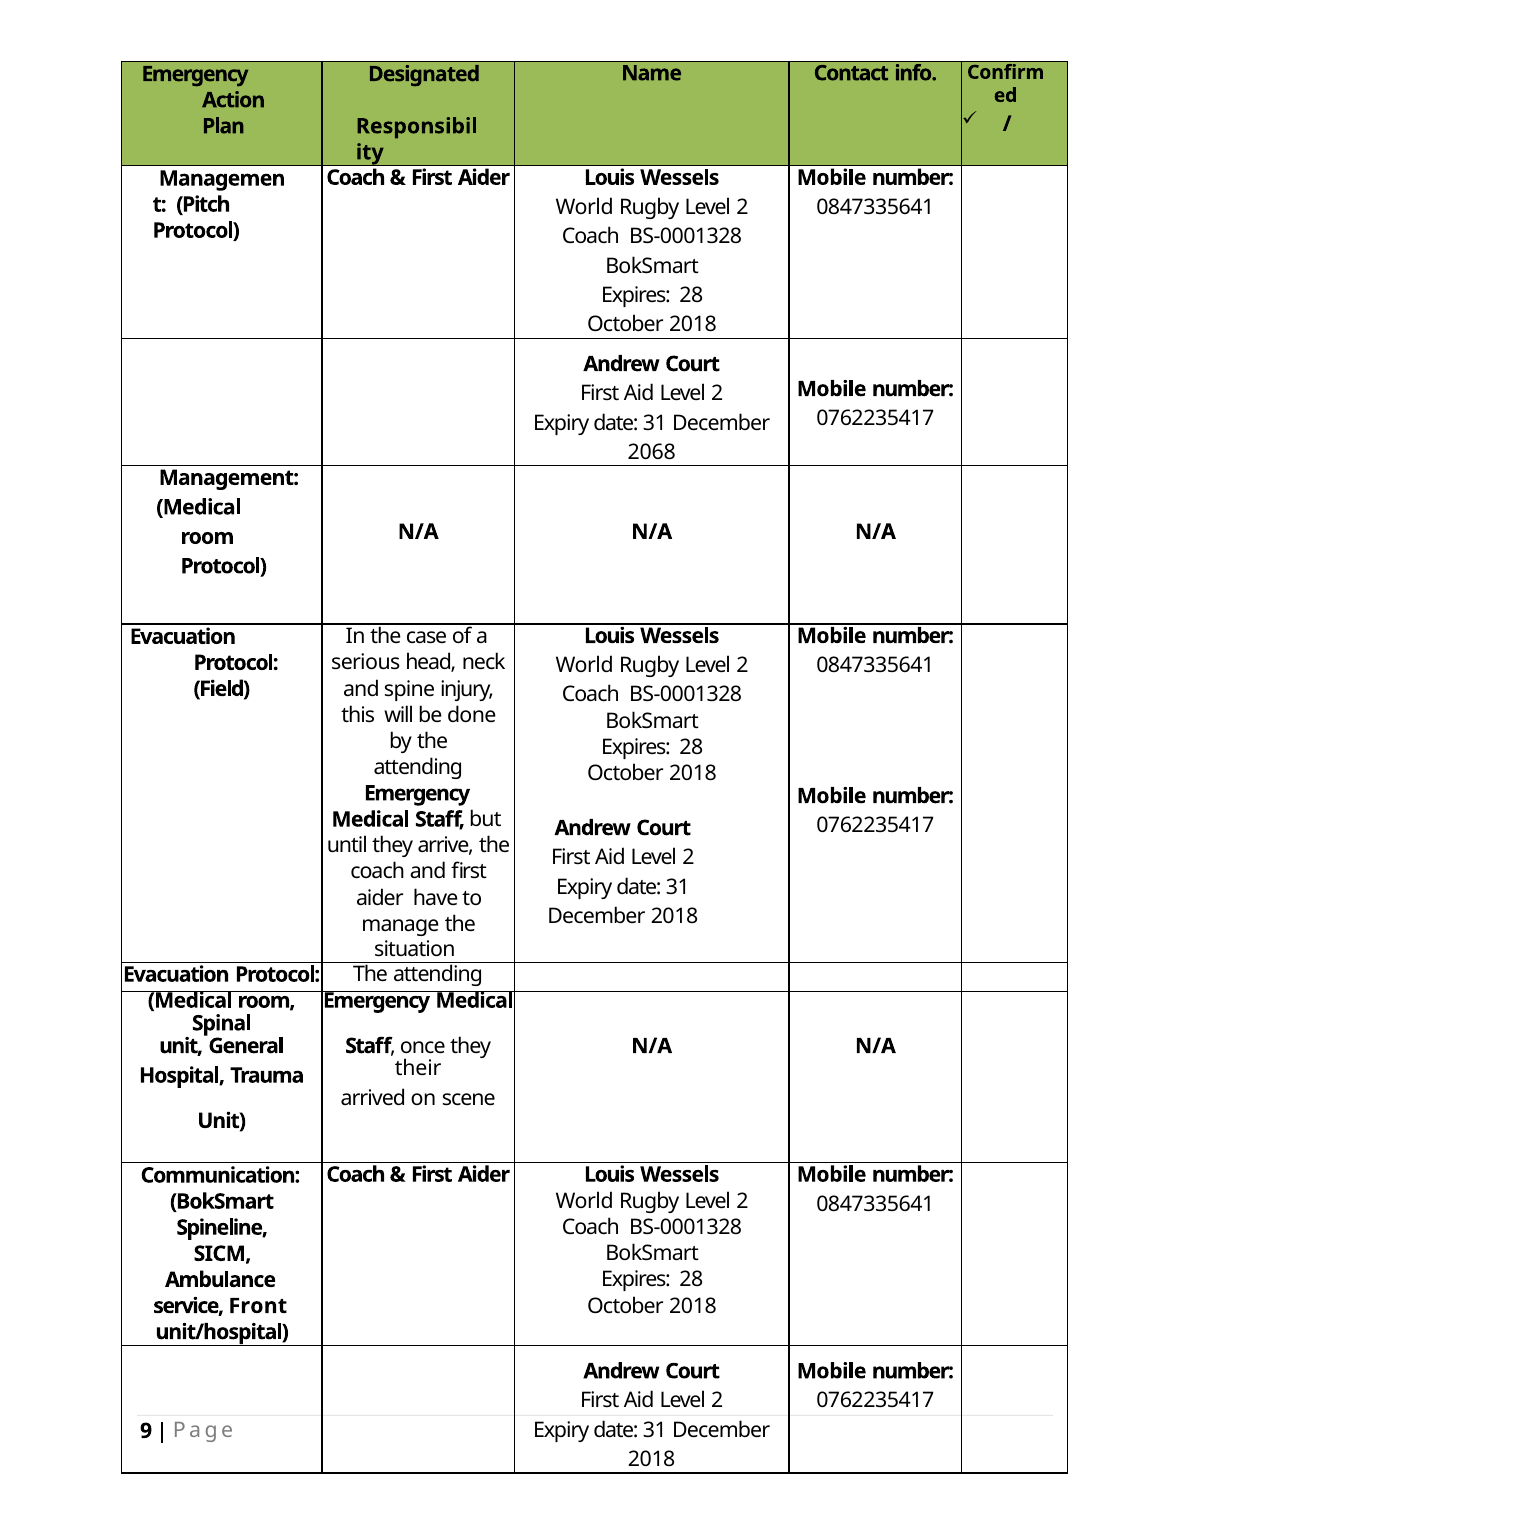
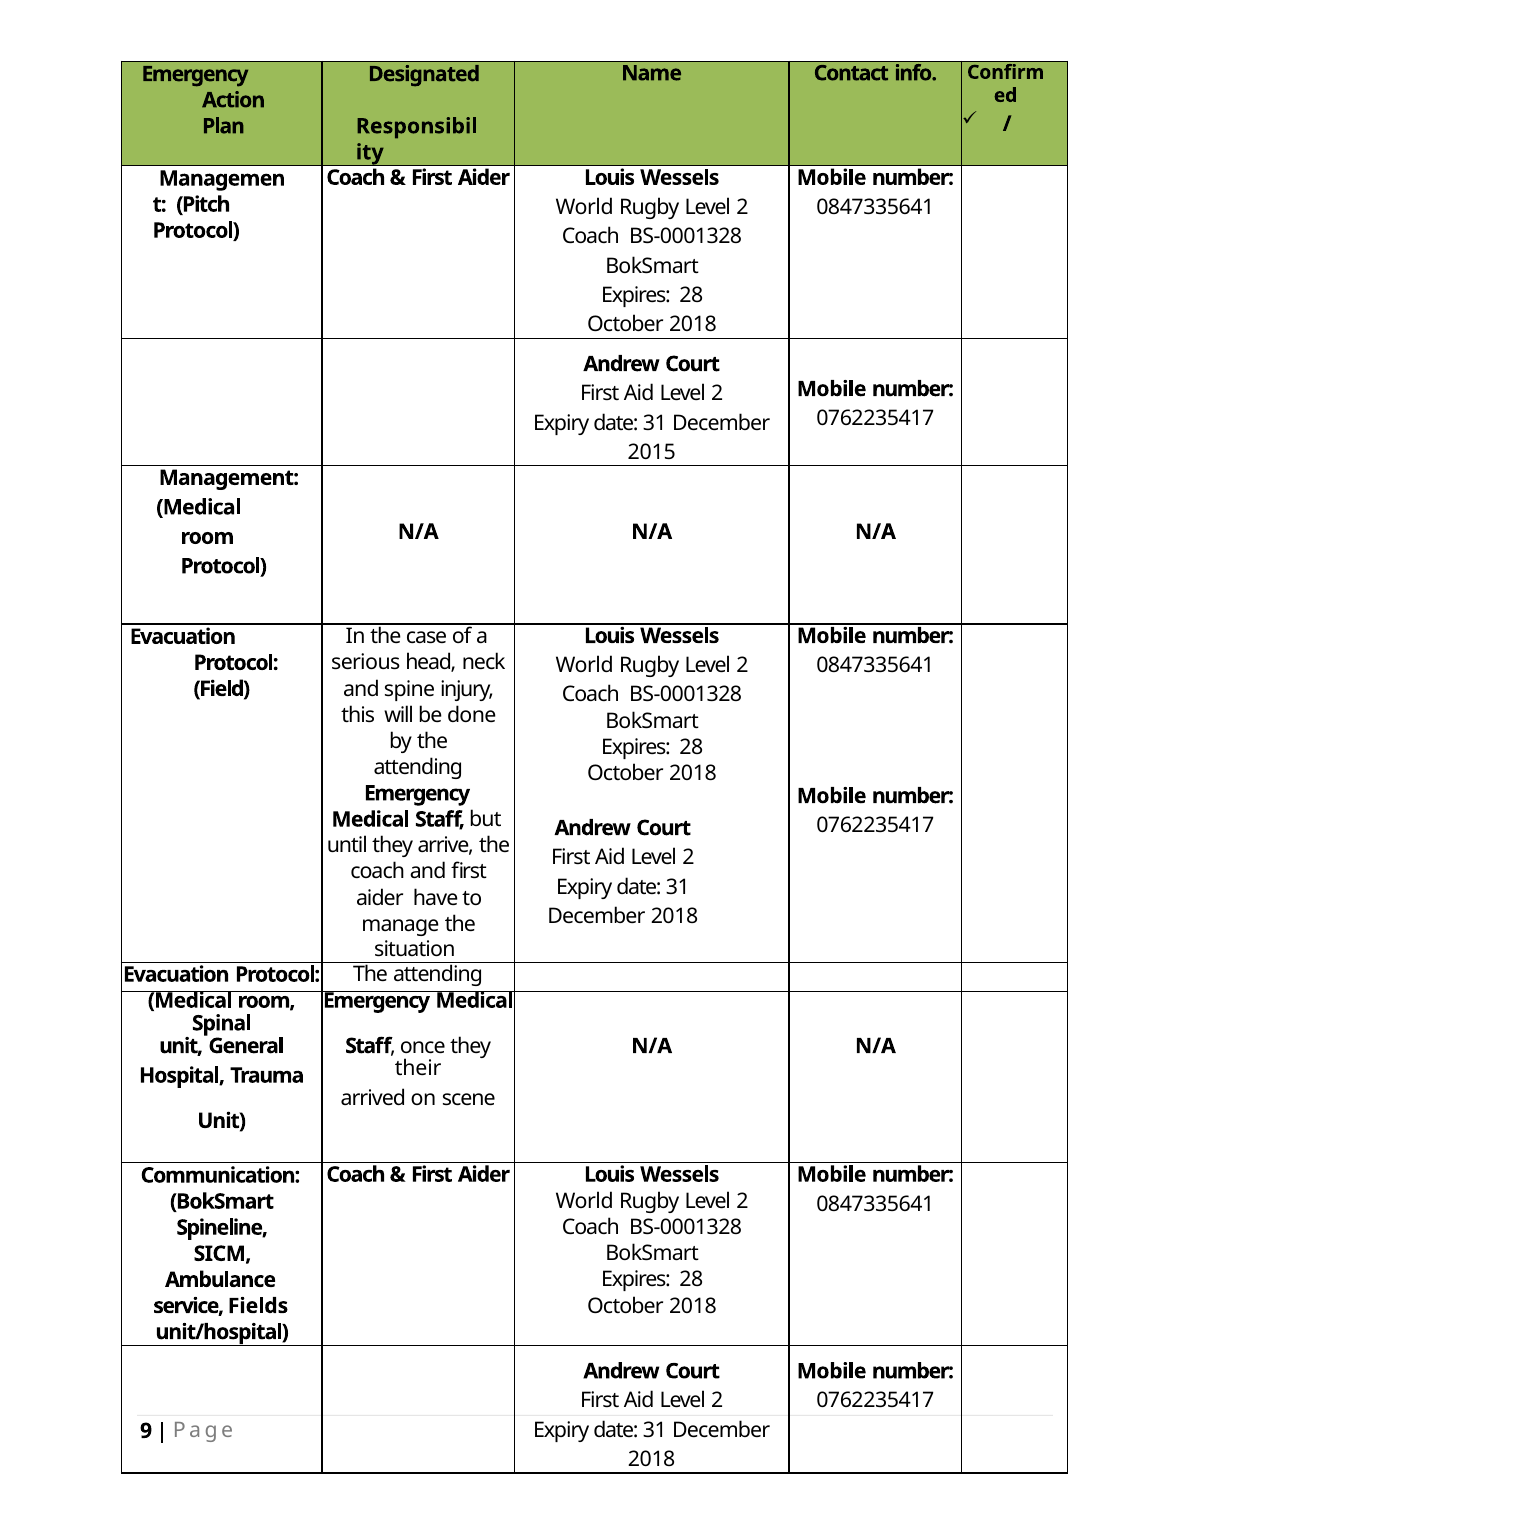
2068: 2068 -> 2015 (652, 452)
Front: Front -> Fields (258, 1306)
